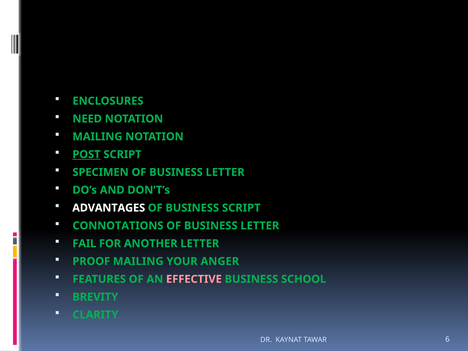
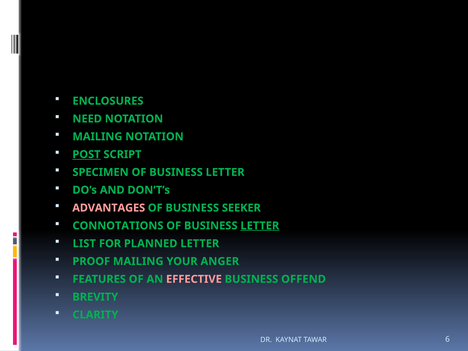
ADVANTAGES colour: white -> pink (109, 208)
BUSINESS SCRIPT: SCRIPT -> SEEKER (241, 208)
LETTER underline: none -> present (260, 226)
FAIL: FAIL -> LIST (84, 244)
ANOTHER: ANOTHER -> PLANNED (151, 244)
SCHOOL: SCHOOL -> OFFEND (304, 279)
